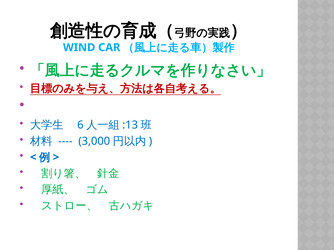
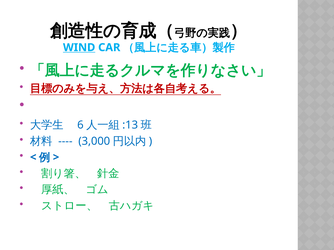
WIND underline: none -> present (79, 48)
